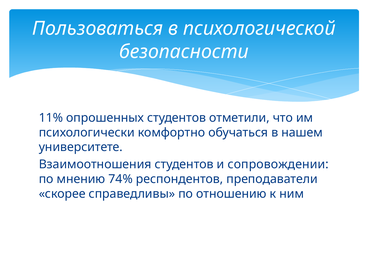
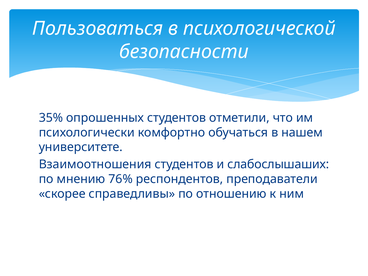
11%: 11% -> 35% (51, 118)
сопровождении: сопровождении -> слабослышаших (278, 164)
74%: 74% -> 76% (121, 179)
